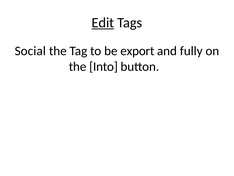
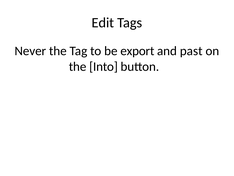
Edit underline: present -> none (103, 23)
Social: Social -> Never (30, 51)
fully: fully -> past (191, 51)
